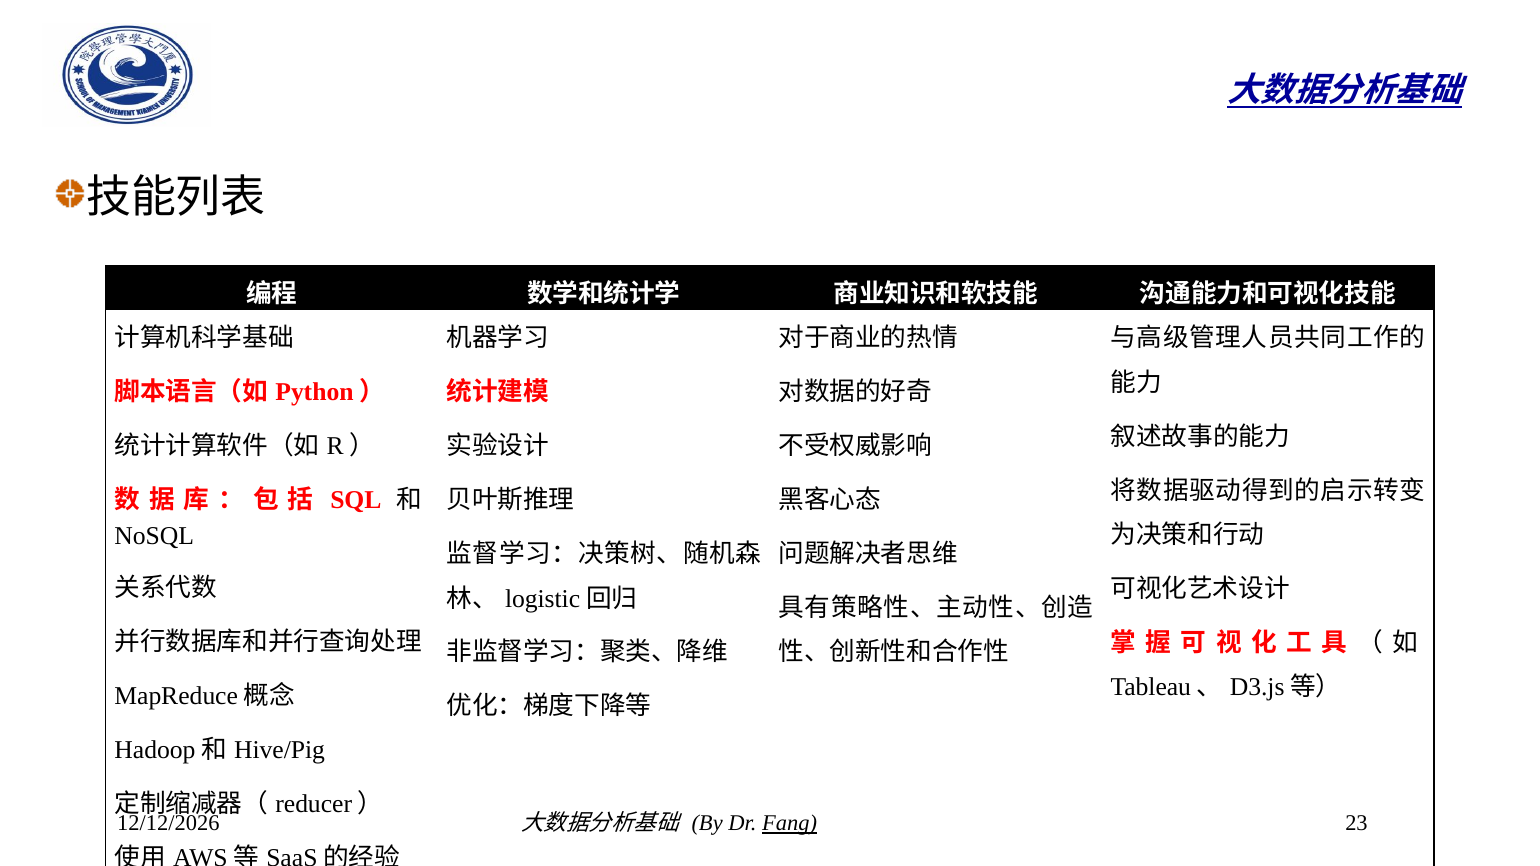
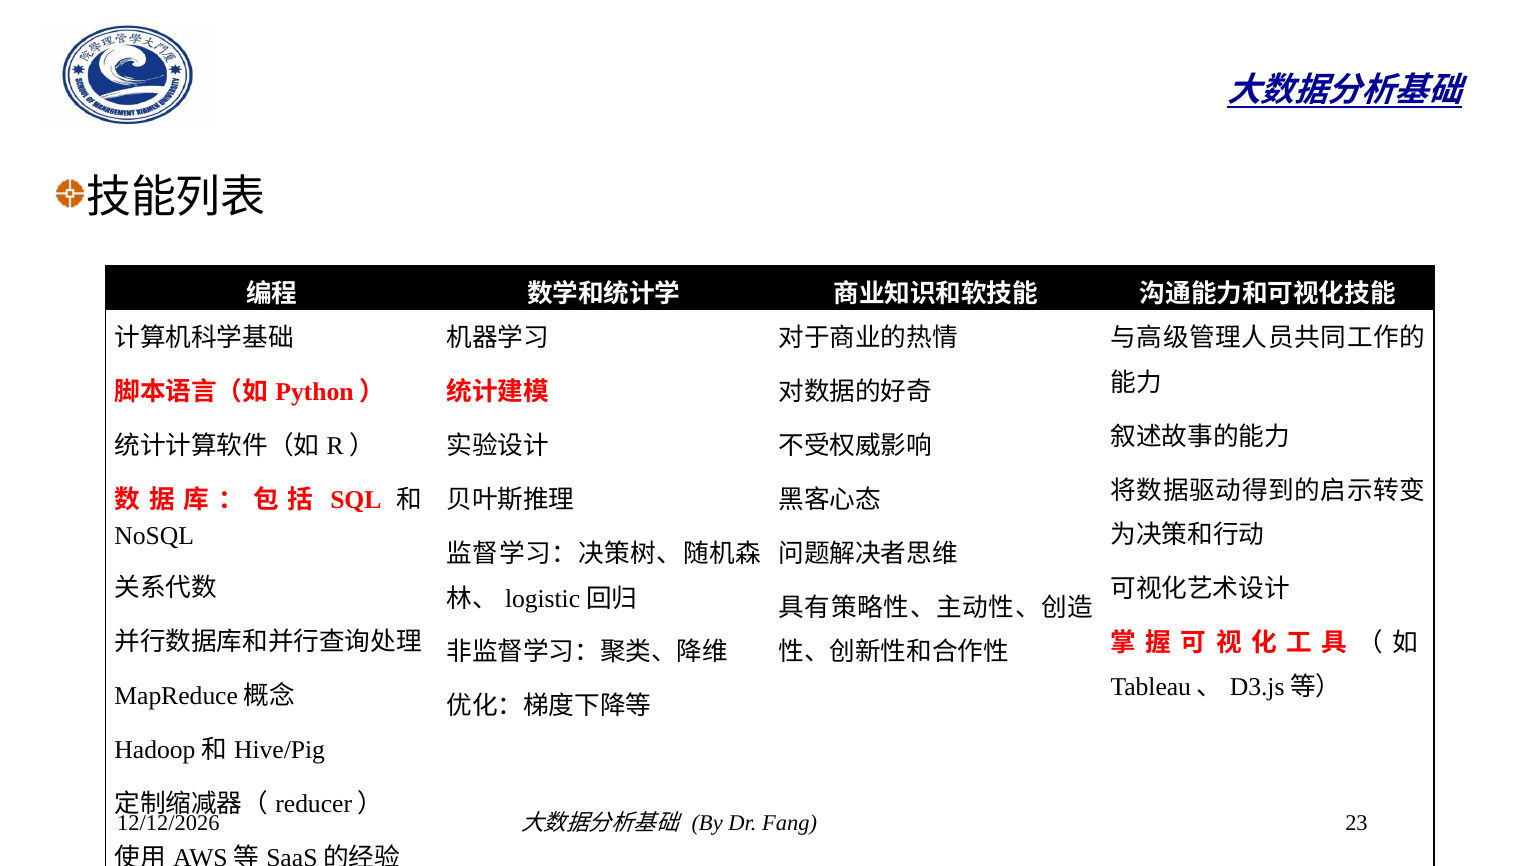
Fang underline: present -> none (790, 824)
